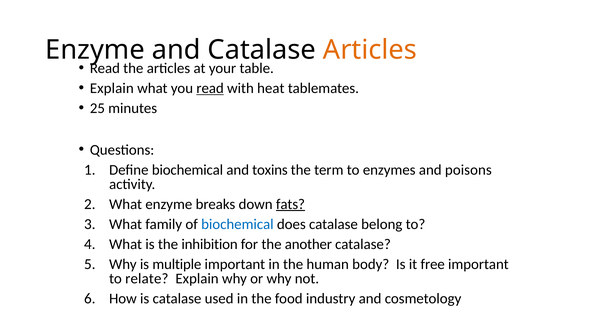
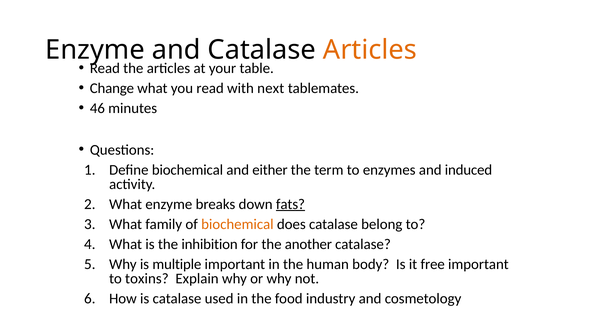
Explain: Explain -> Change (112, 88)
read underline: present -> none (210, 88)
heat: heat -> next (271, 88)
25: 25 -> 46 (97, 108)
toxins: toxins -> either (270, 170)
poisons: poisons -> induced (468, 170)
biochemical colour: blue -> orange (237, 224)
relate: relate -> toxins (147, 279)
